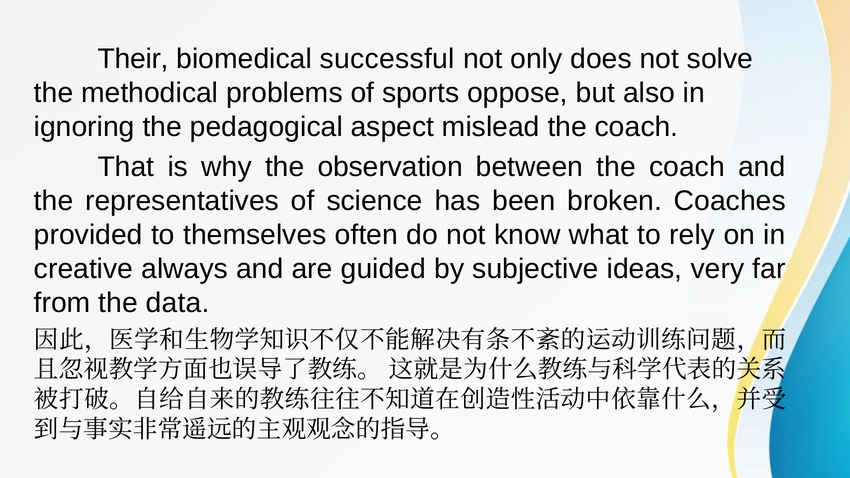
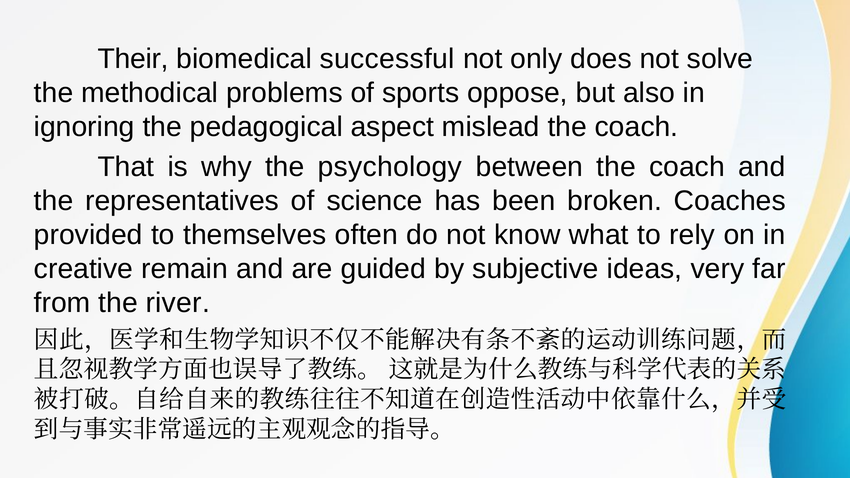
observation: observation -> psychology (390, 167)
always: always -> remain (185, 269)
data: data -> river (178, 303)
